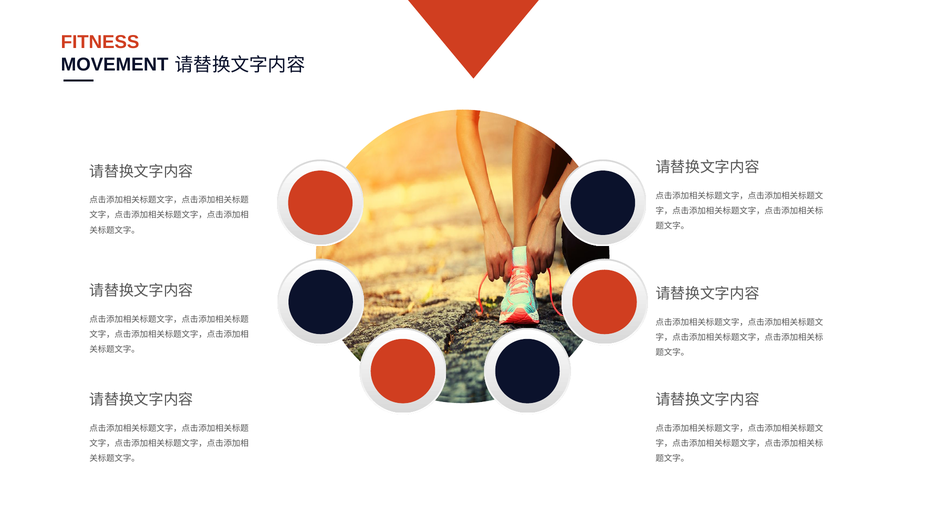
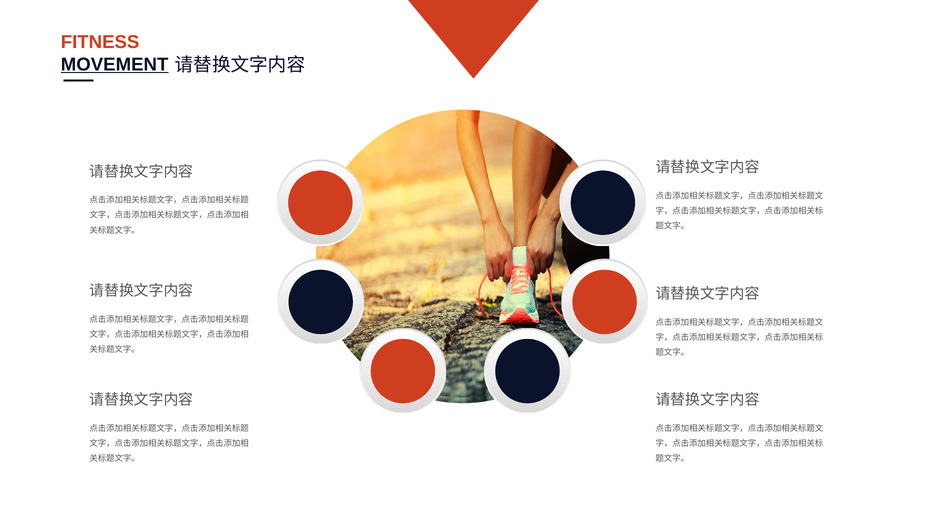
MOVEMENT underline: none -> present (115, 65)
